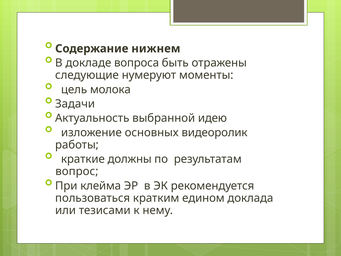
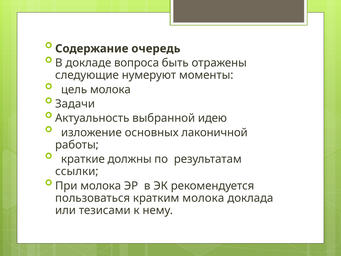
нижнем: нижнем -> очередь (156, 49)
видеоролик: видеоролик -> лаконичной (214, 132)
вопрос: вопрос -> ссылки (77, 171)
При клейма: клейма -> молока (101, 186)
кратким едином: едином -> молока (203, 198)
